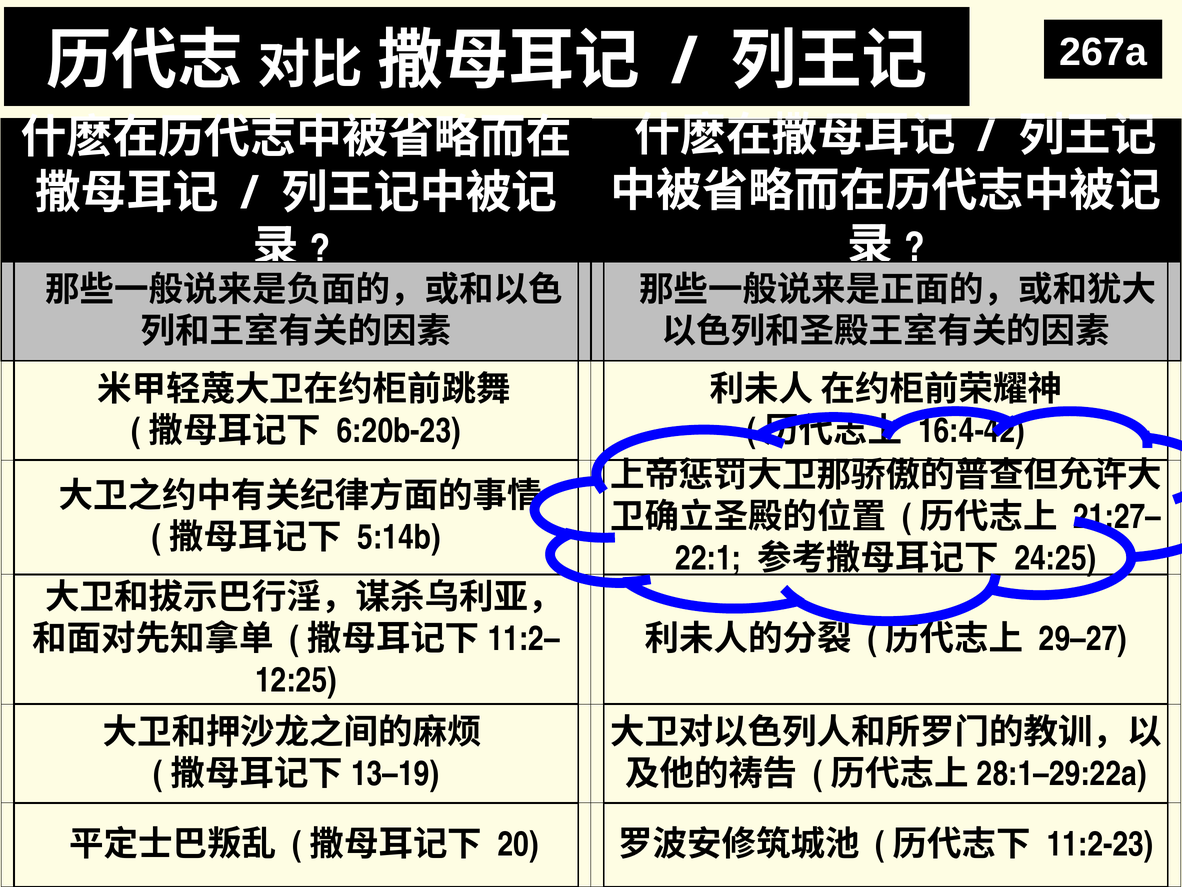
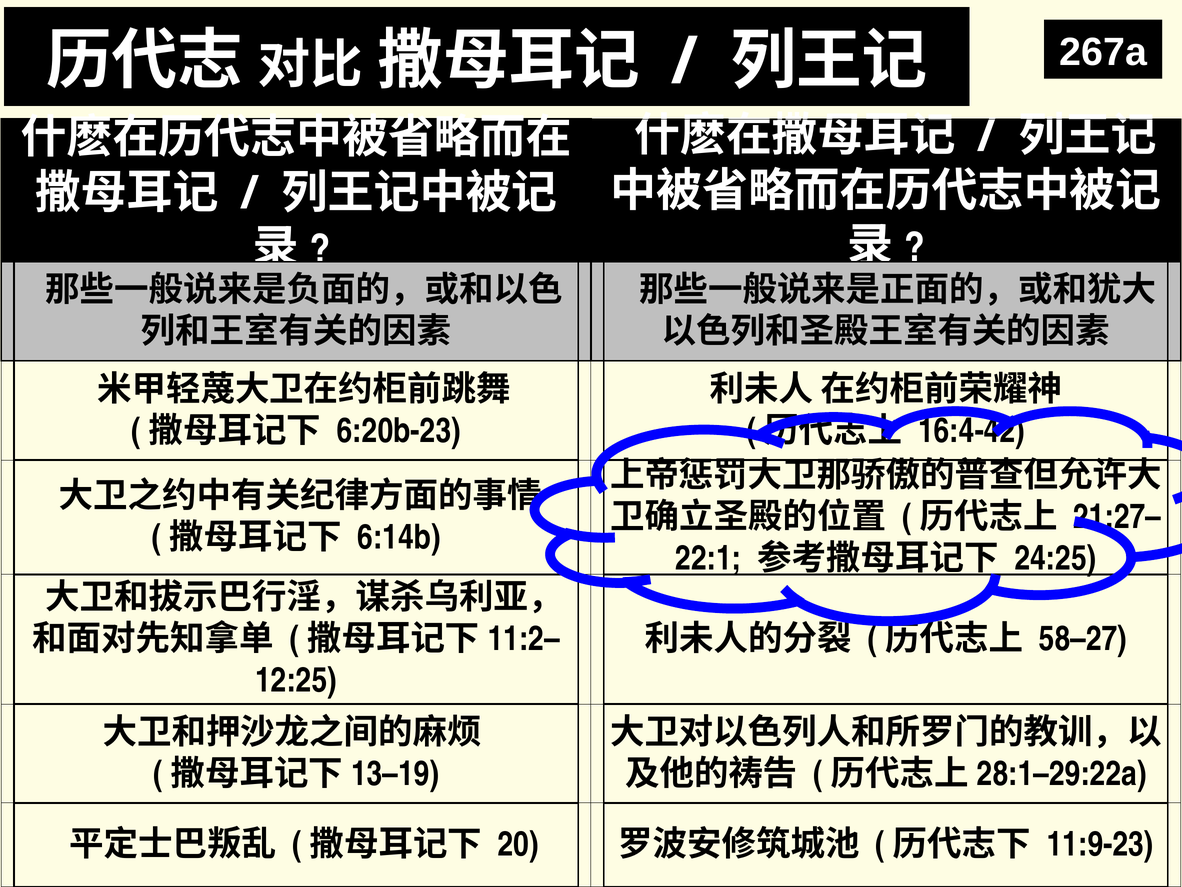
5:14b: 5:14b -> 6:14b (399, 537)
29–27: 29–27 -> 58–27 (1083, 638)
11:2-23: 11:2-23 -> 11:9-23 (1100, 844)
